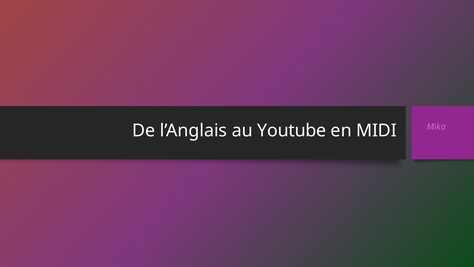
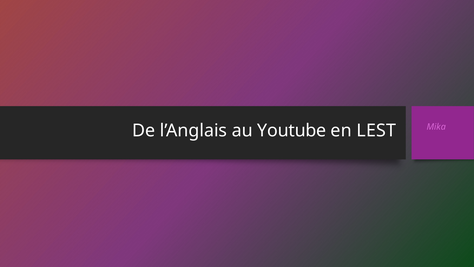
MIDI: MIDI -> LEST (376, 130)
